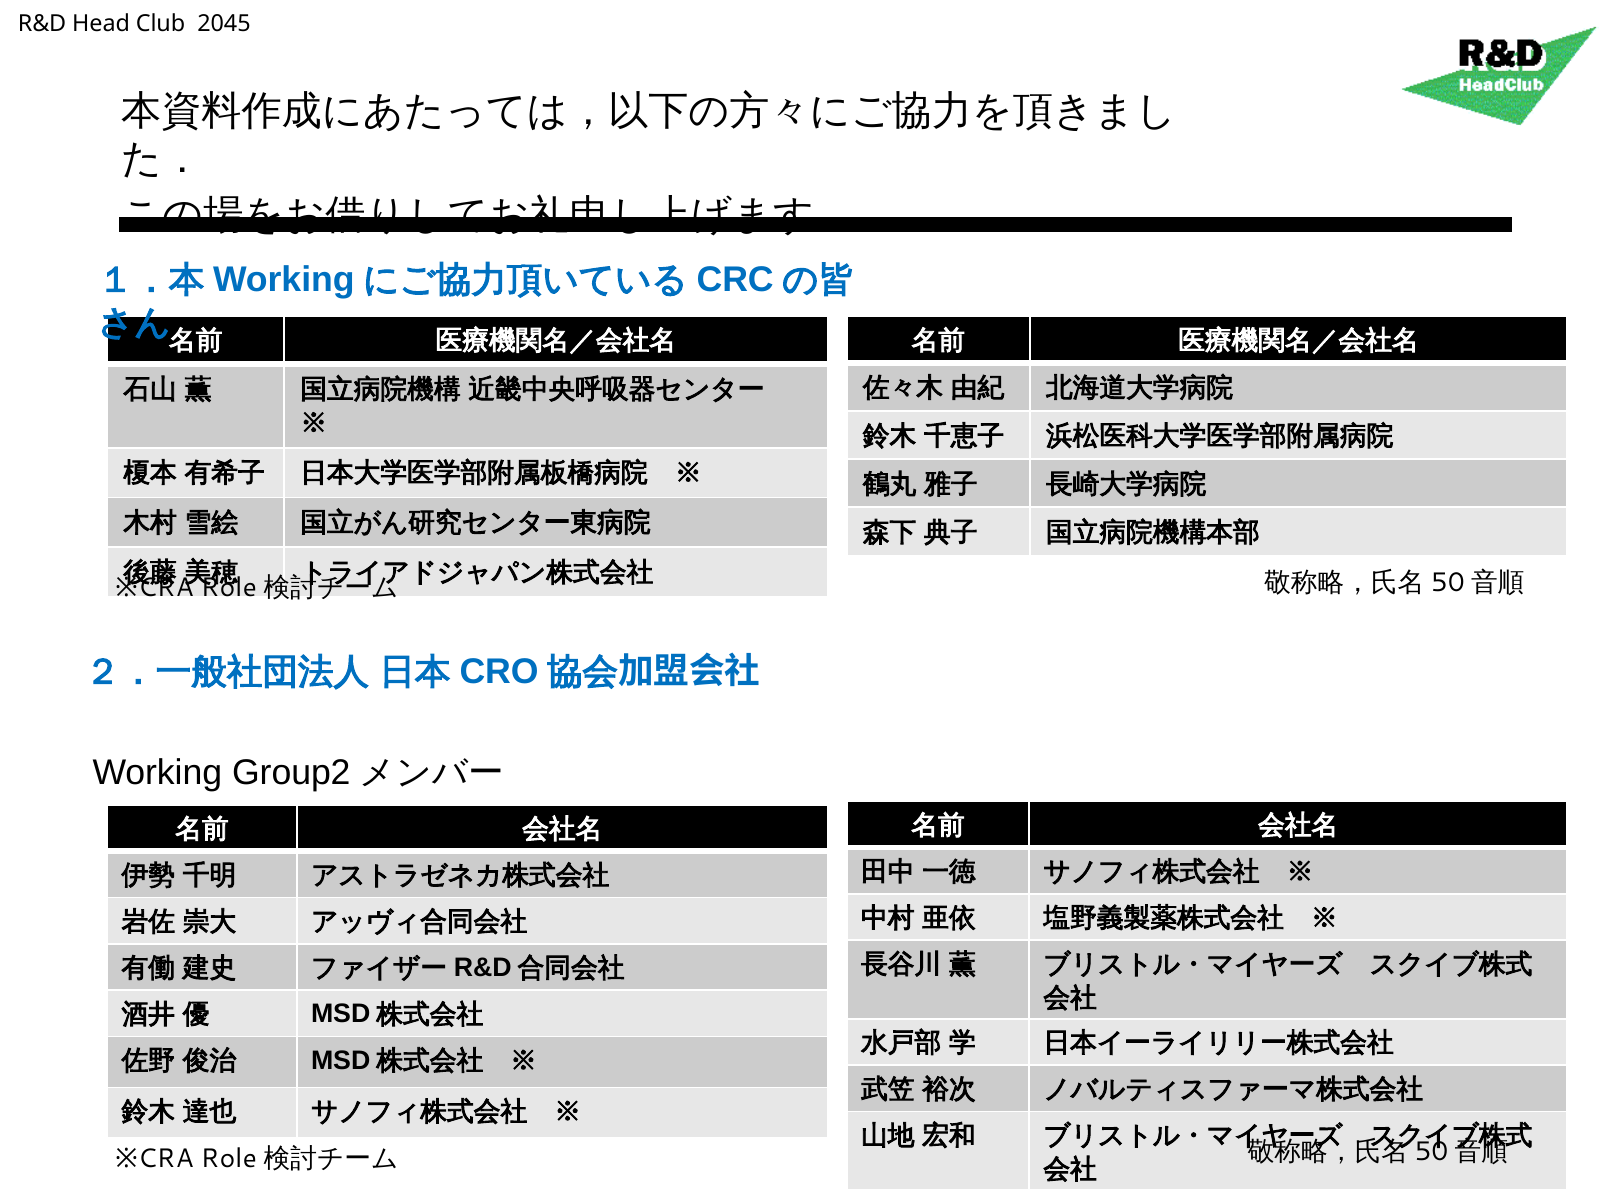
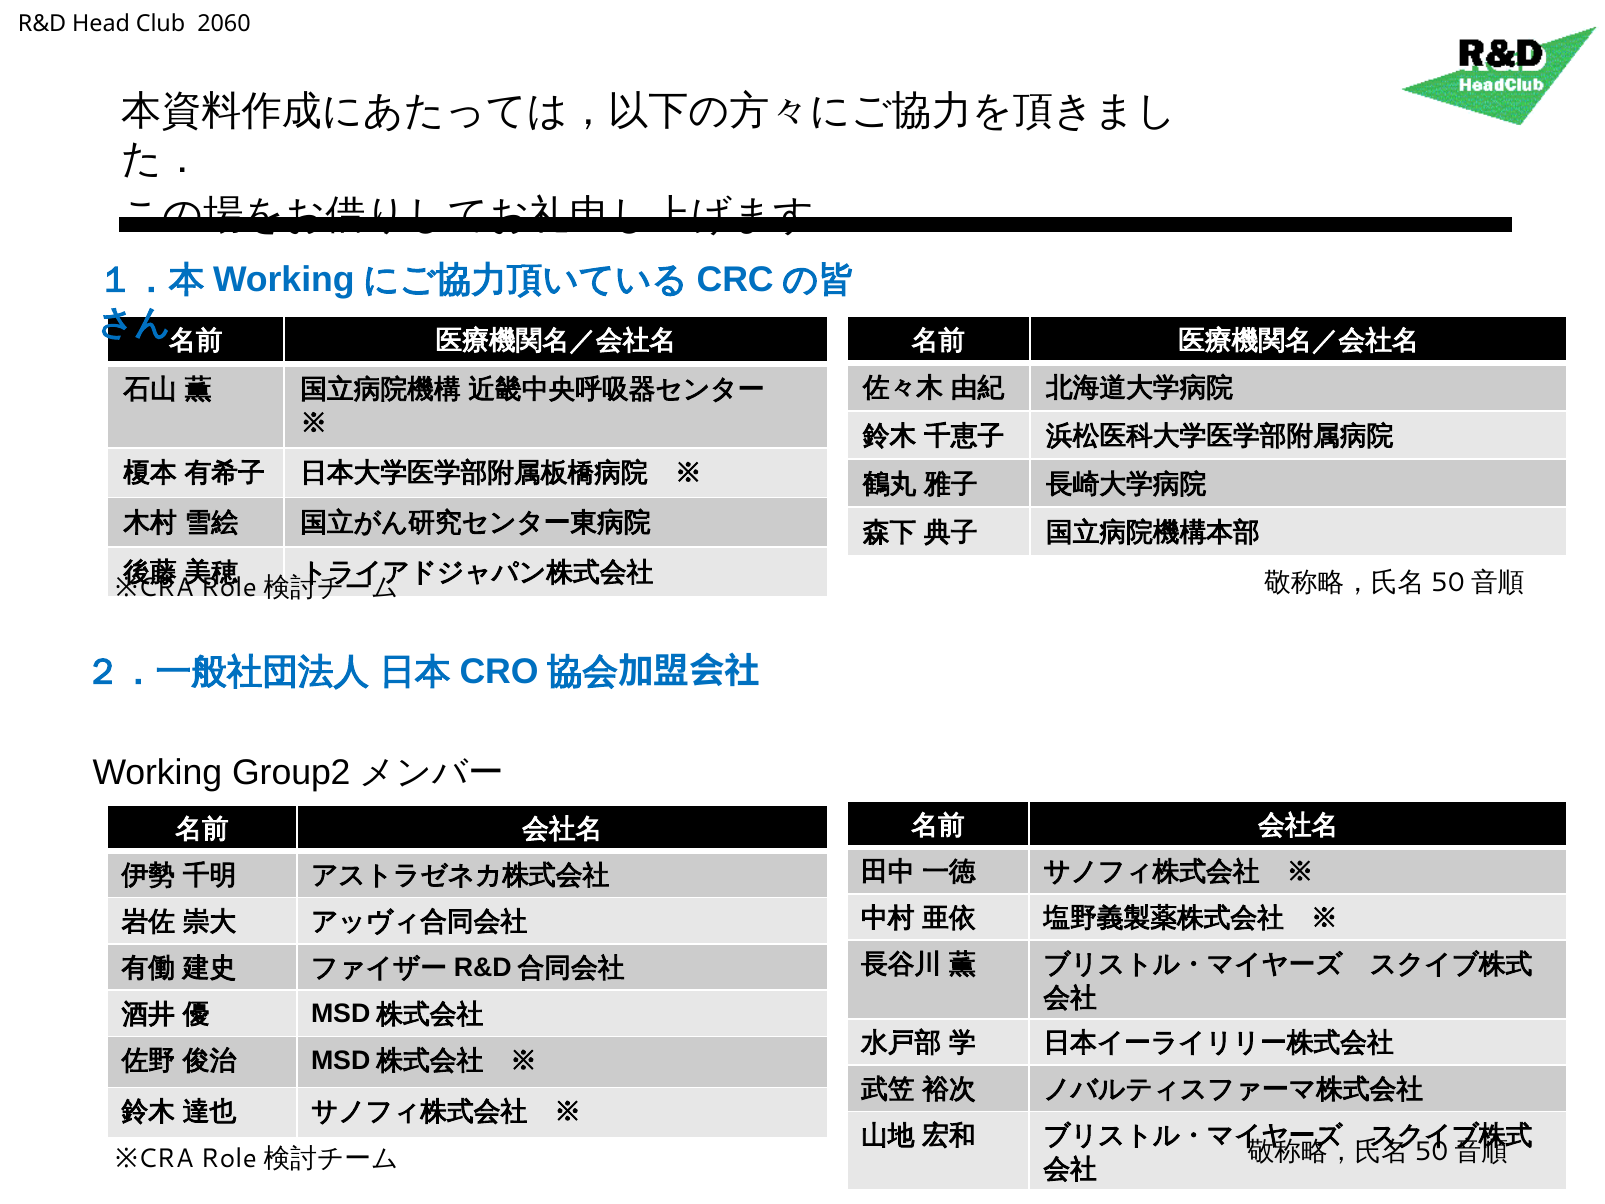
2045: 2045 -> 2060 (224, 23)
